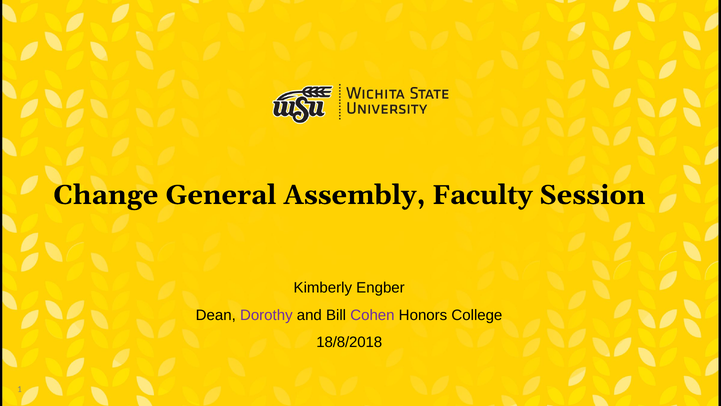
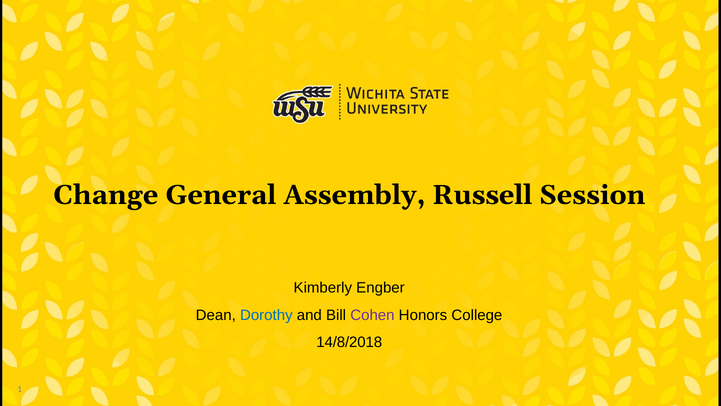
Faculty: Faculty -> Russell (482, 195)
Dorothy colour: purple -> blue (266, 315)
18/8/2018: 18/8/2018 -> 14/8/2018 (349, 342)
